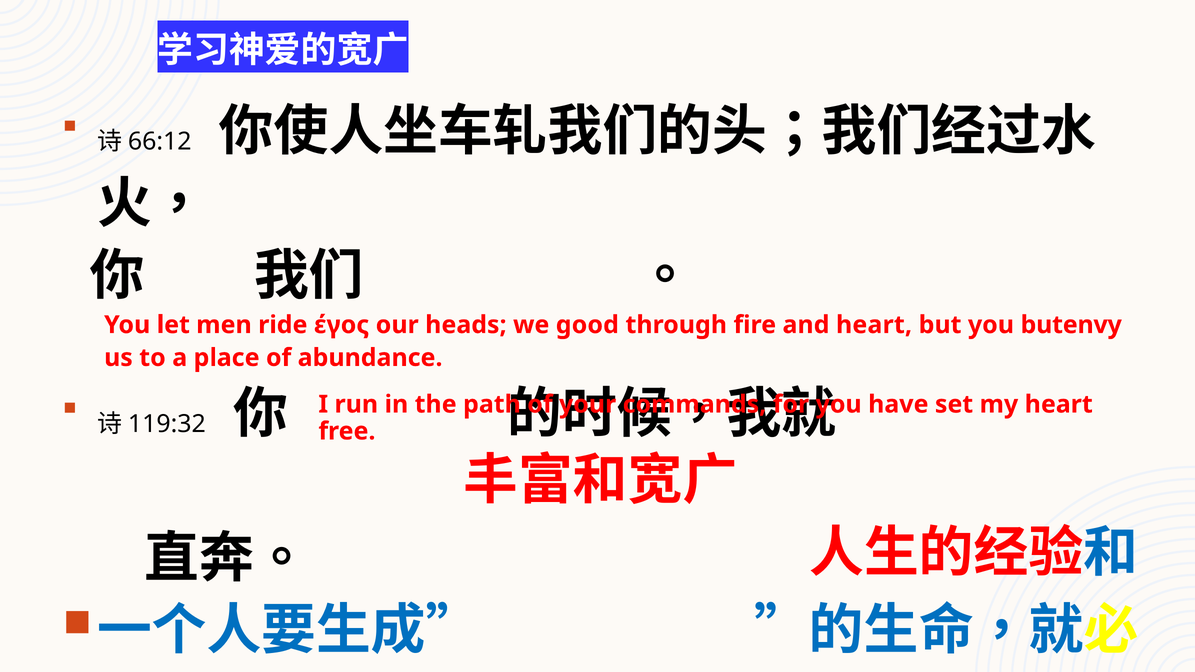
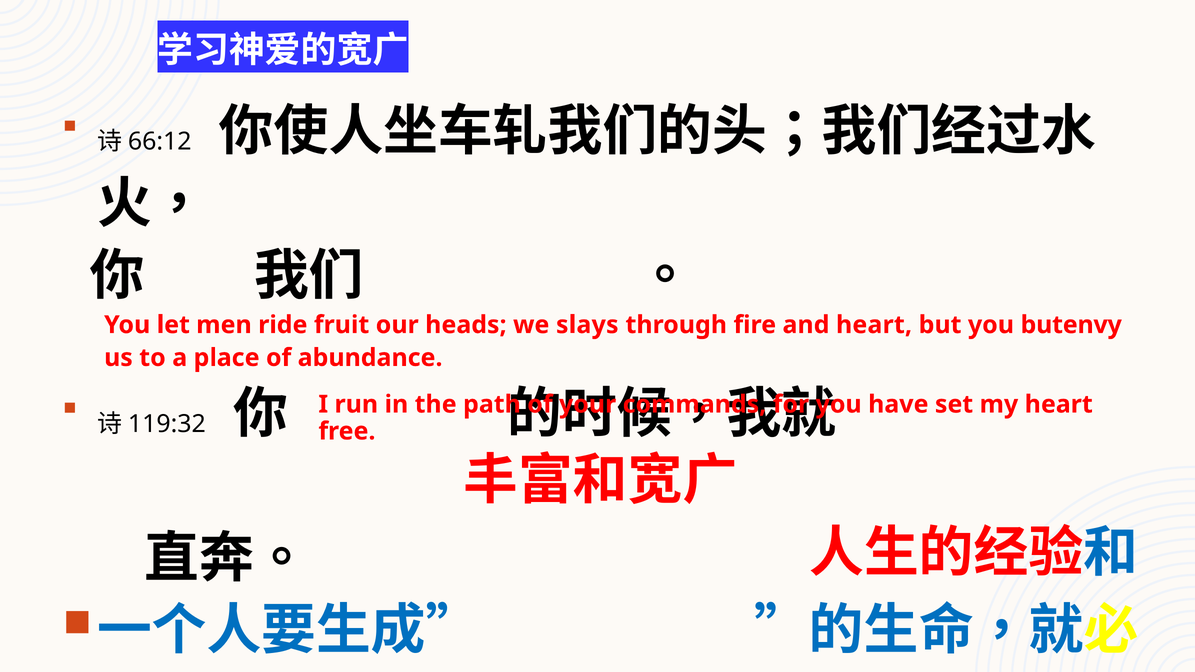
έγος: έγος -> fruit (342, 325)
good: good -> slays (587, 325)
